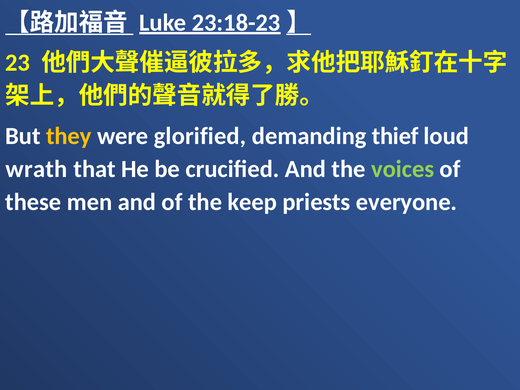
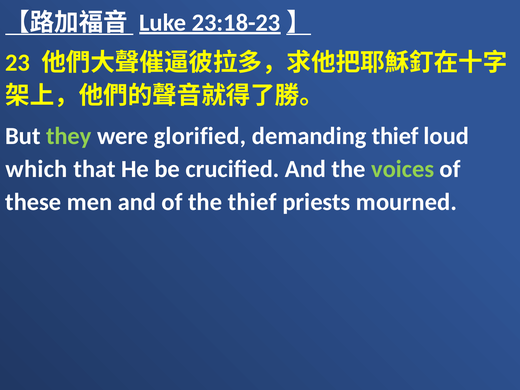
they colour: yellow -> light green (69, 136)
wrath: wrath -> which (36, 169)
the keep: keep -> thief (252, 202)
everyone: everyone -> mourned (406, 202)
